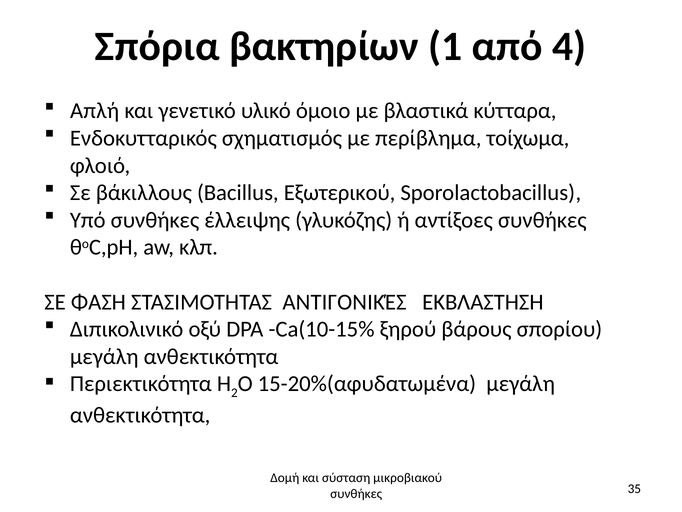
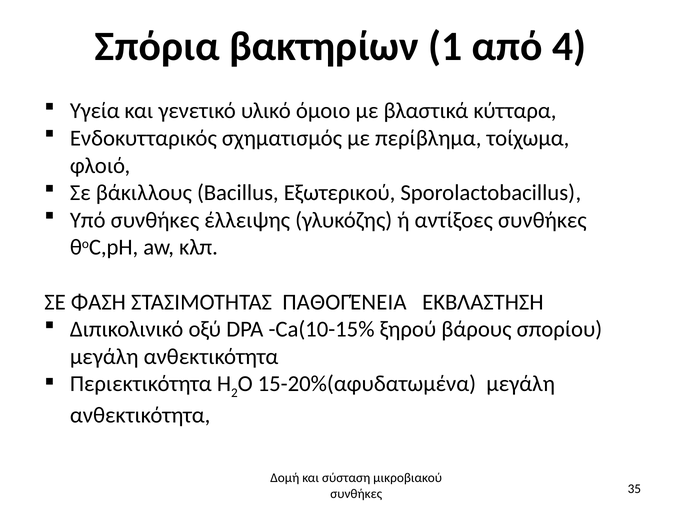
Απλή: Απλή -> Υγεία (95, 111)
ΑΝΤΙΓΟΝΙΚΈΣ: ΑΝΤΙΓΟΝΙΚΈΣ -> ΠΑΘΟΓΈΝΕΙΑ (345, 302)
